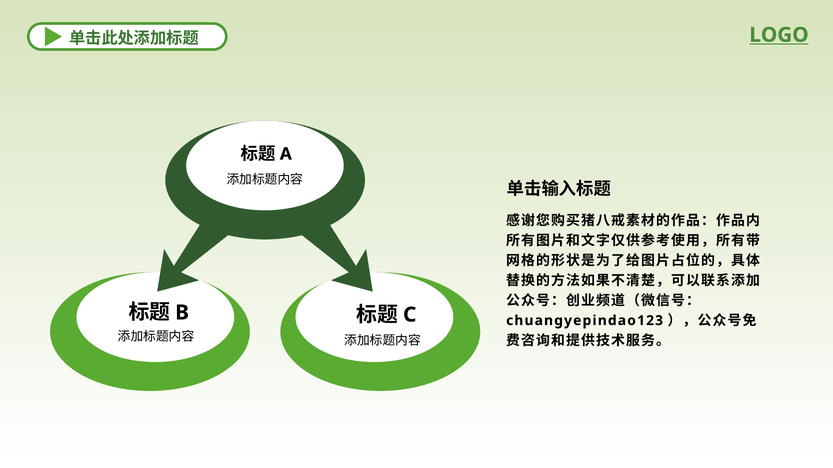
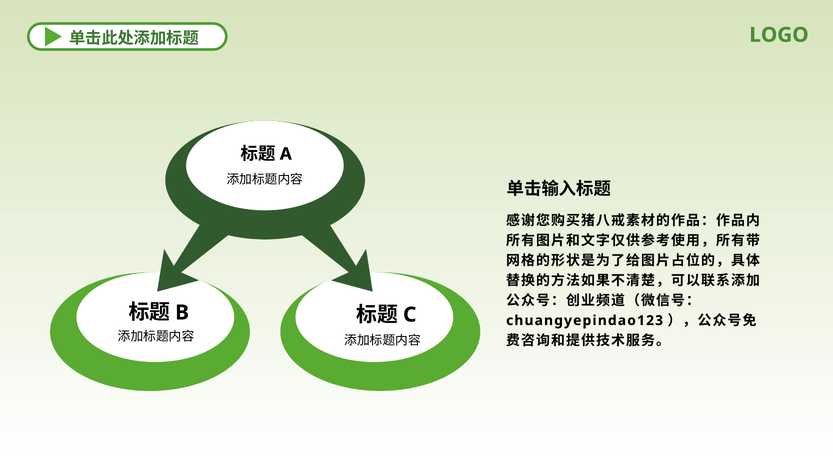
LOGO underline: present -> none (779, 35)
